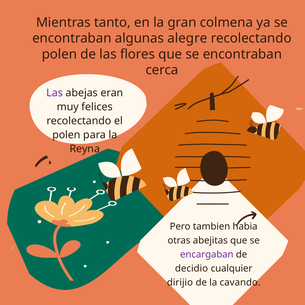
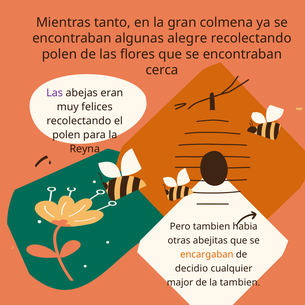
encargaban colour: purple -> orange (207, 255)
dirijio: dirijio -> major (180, 282)
la cavando: cavando -> tambien (240, 282)
